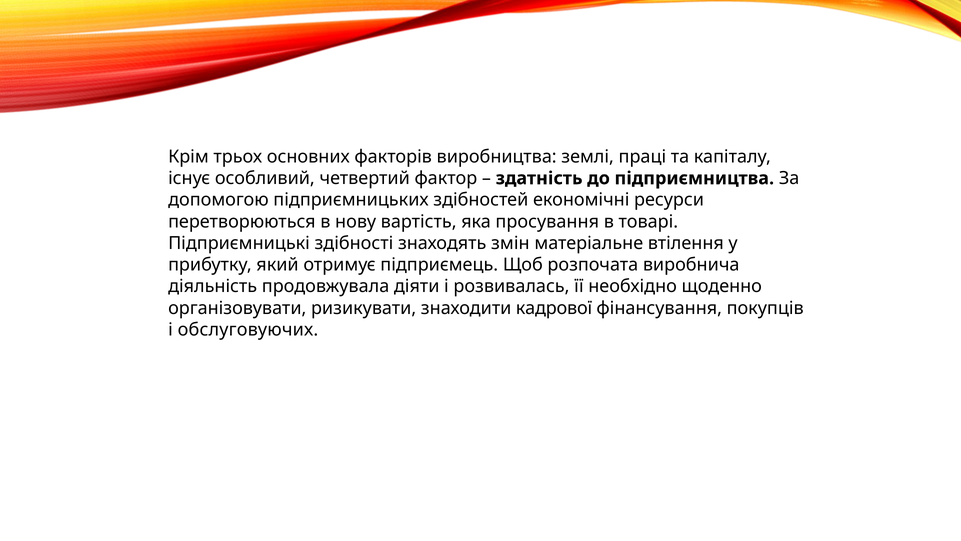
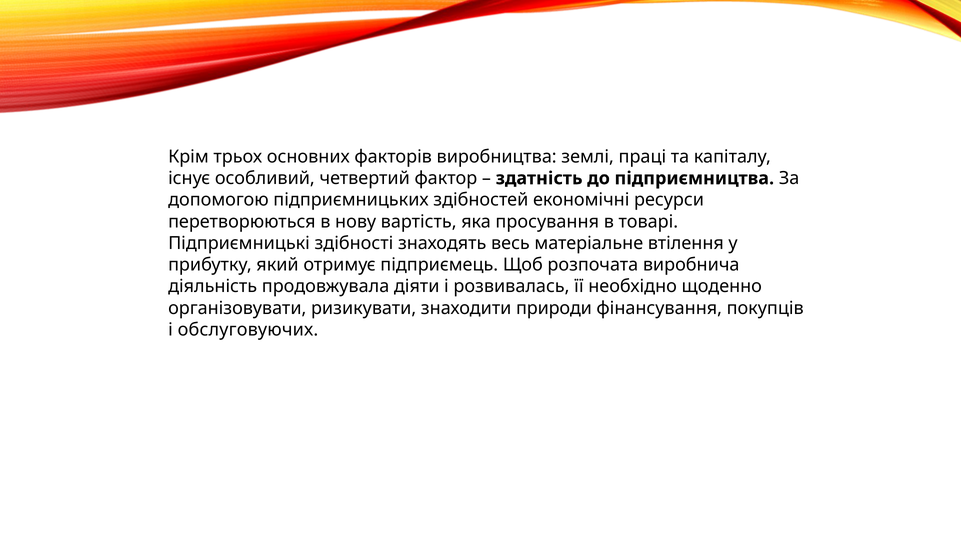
змін: змін -> весь (510, 243)
кадрової: кадрової -> природи (554, 308)
